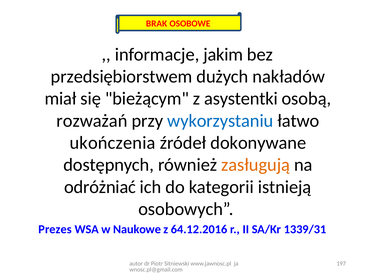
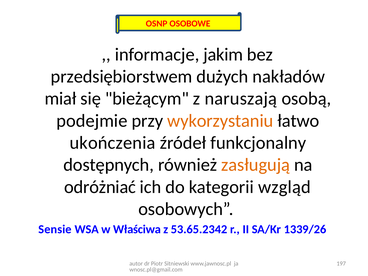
BRAK: BRAK -> OSNP (157, 24)
asystentki: asystentki -> naruszają (241, 99)
rozważań: rozważań -> podejmie (92, 121)
wykorzystaniu colour: blue -> orange (220, 121)
dokonywane: dokonywane -> funkcjonalny (258, 143)
istnieją: istnieją -> wzgląd (284, 187)
Prezes: Prezes -> Sensie (55, 229)
Naukowe: Naukowe -> Właściwa (137, 229)
64.12.2016: 64.12.2016 -> 53.65.2342 (199, 229)
1339/31: 1339/31 -> 1339/26 (305, 229)
